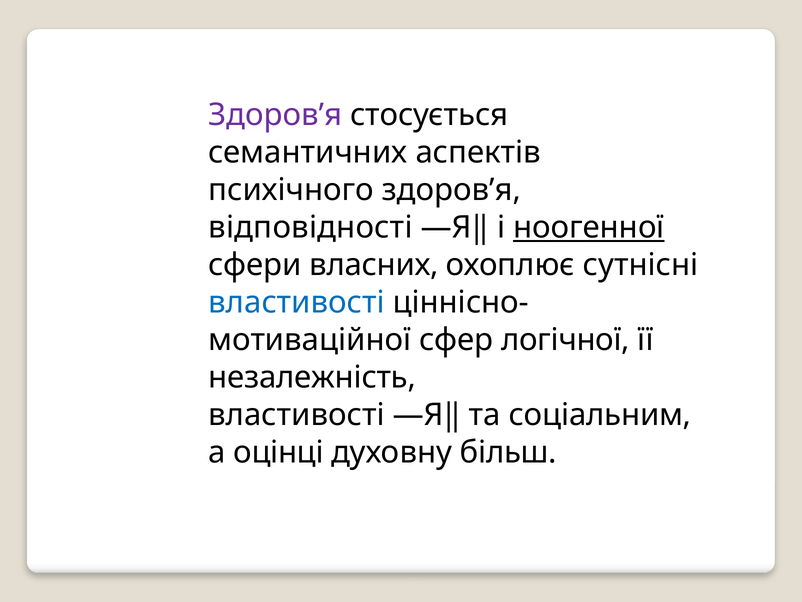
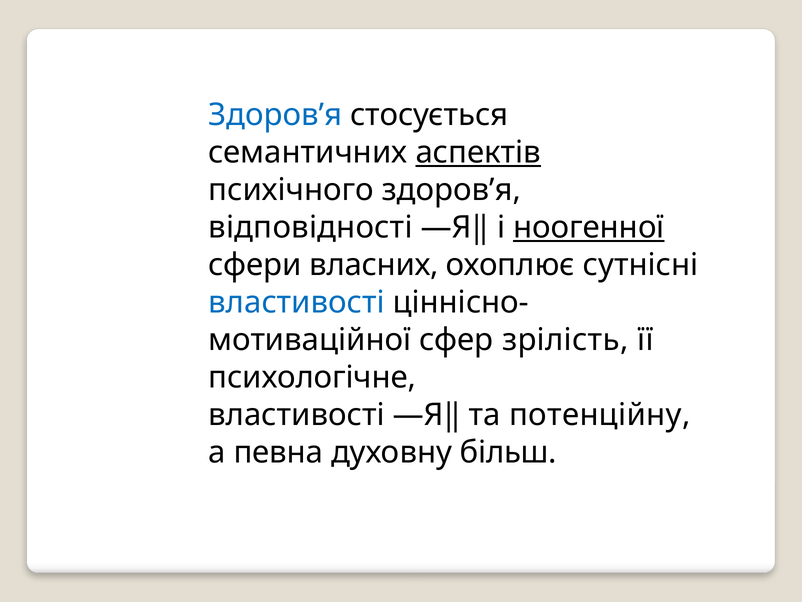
Здоров’я colour: purple -> blue (275, 115)
аспектів underline: none -> present (478, 152)
логічної: логічної -> зрілість (565, 340)
незалежність: незалежність -> психологічне (312, 377)
соціальним: соціальним -> потенційну (600, 415)
оцінці: оцінці -> певна (278, 452)
